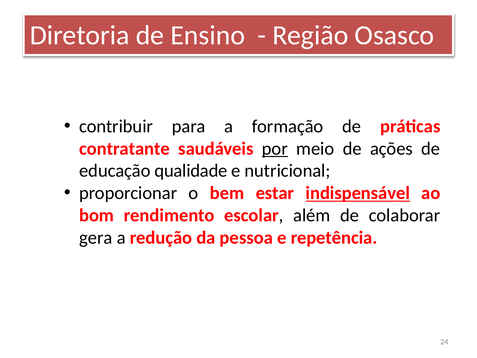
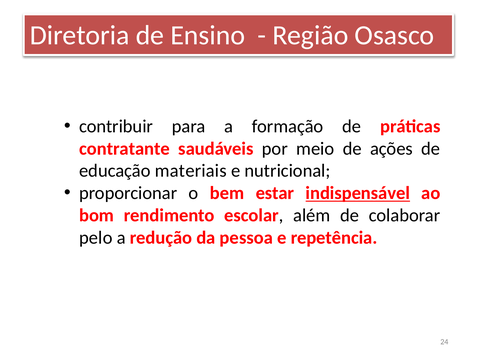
por underline: present -> none (275, 148)
qualidade: qualidade -> materiais (191, 171)
gera: gera -> pelo (96, 238)
